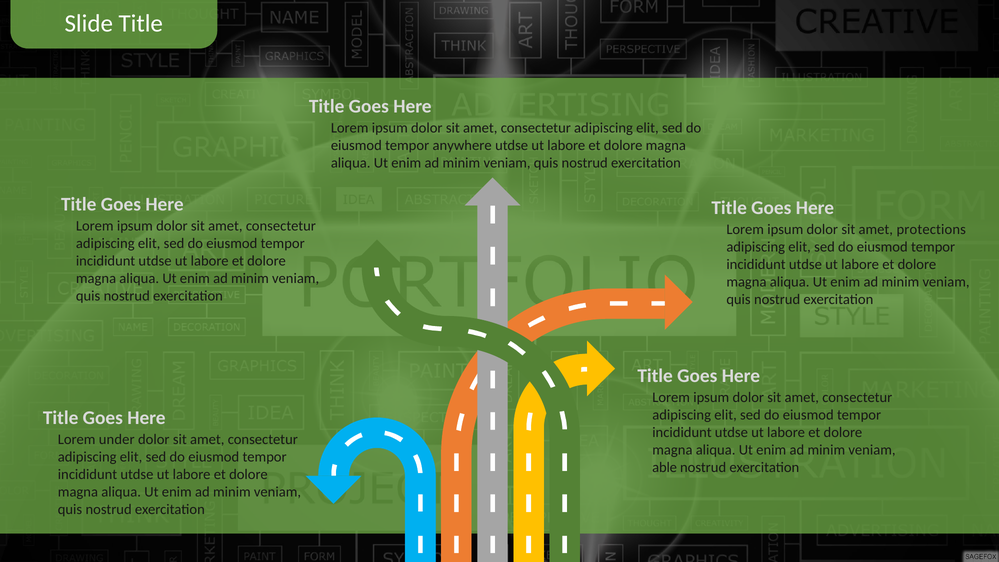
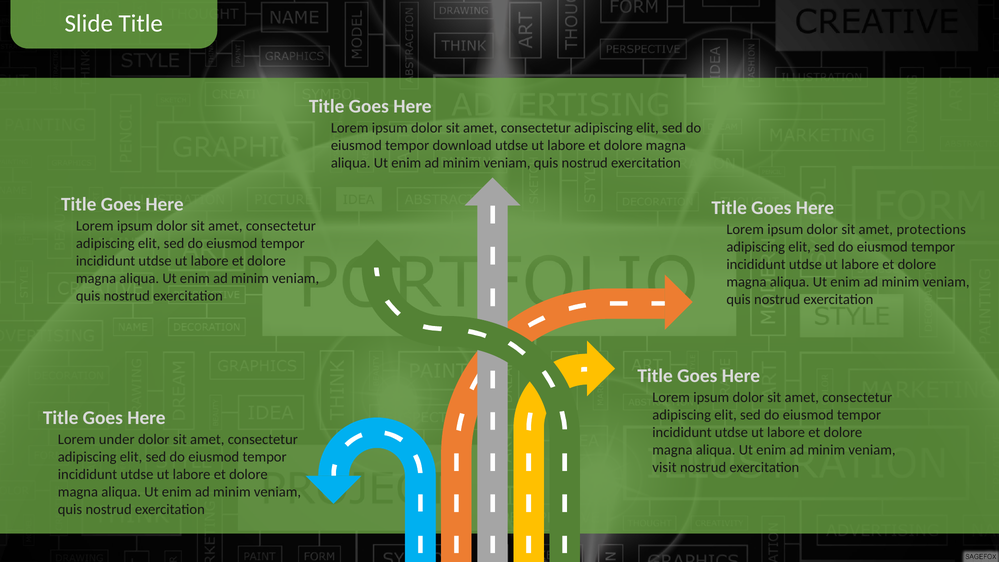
anywhere: anywhere -> download (462, 145)
able: able -> visit (664, 467)
